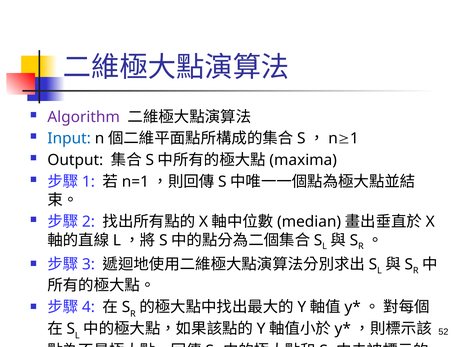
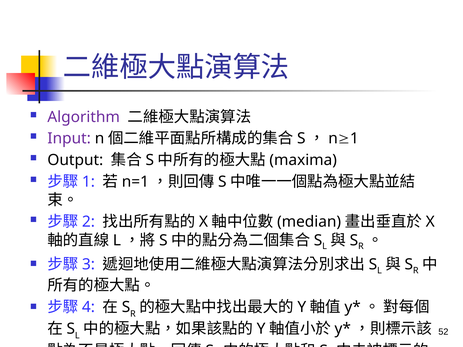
Input colour: blue -> purple (69, 139)
